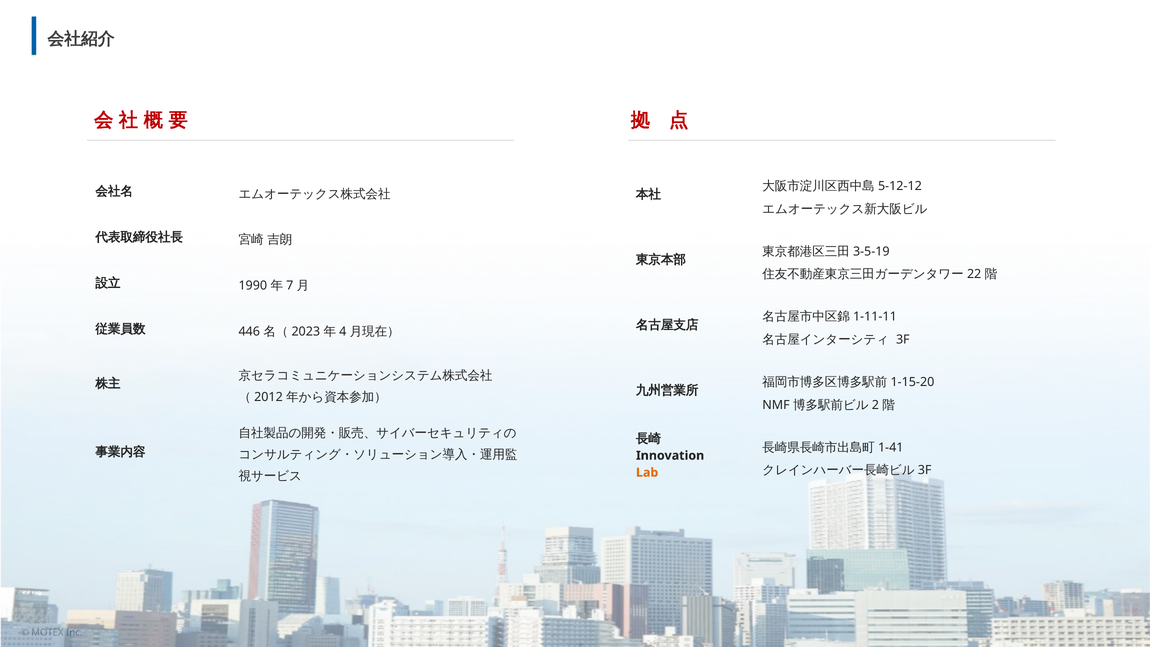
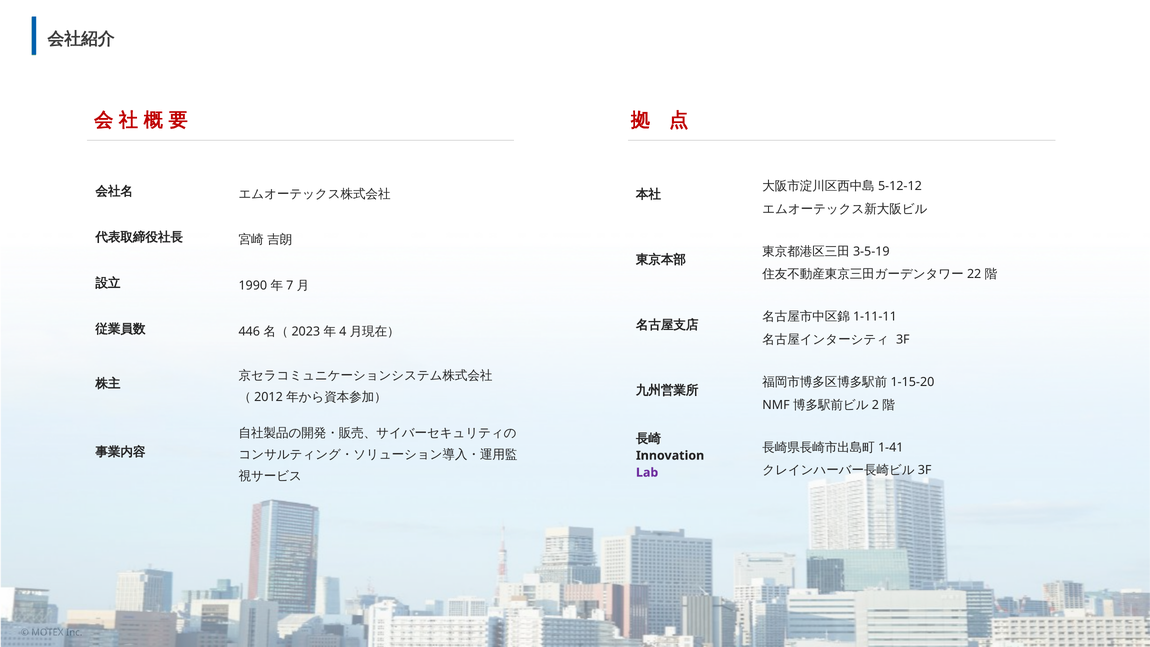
Lab colour: orange -> purple (647, 472)
